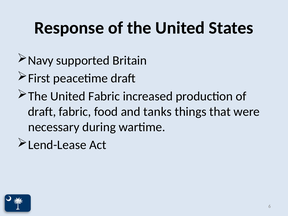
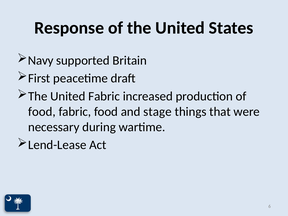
draft: draft -> food (42, 112)
tanks: tanks -> stage (158, 112)
